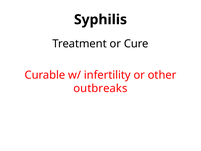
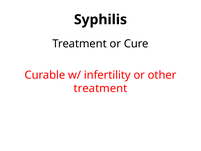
outbreaks: outbreaks -> treatment (100, 88)
